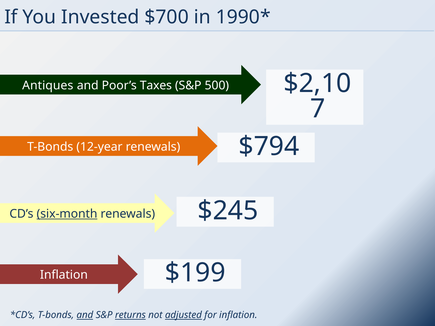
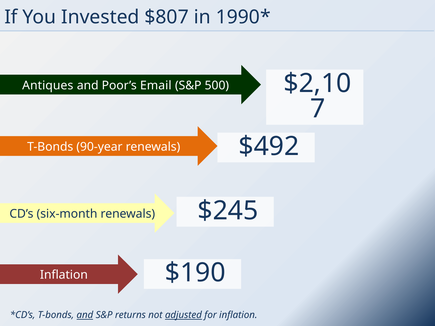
$700: $700 -> $807 (167, 17)
Taxes: Taxes -> Email (156, 85)
$794: $794 -> $492 (269, 146)
12-year: 12-year -> 90-year (99, 147)
six-month underline: present -> none (67, 214)
$199: $199 -> $190 (195, 273)
returns underline: present -> none (130, 315)
